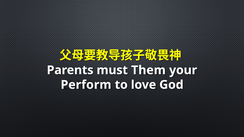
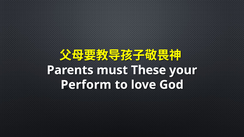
Them: Them -> These (149, 70)
